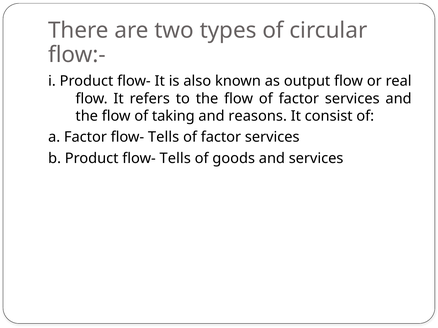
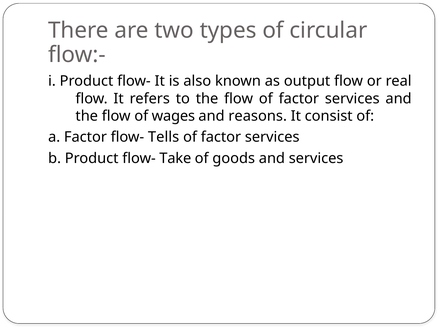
taking: taking -> wages (173, 116)
Product flow- Tells: Tells -> Take (175, 158)
